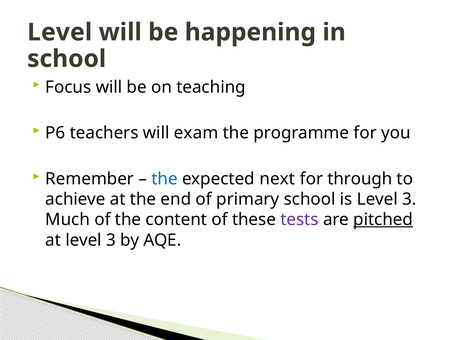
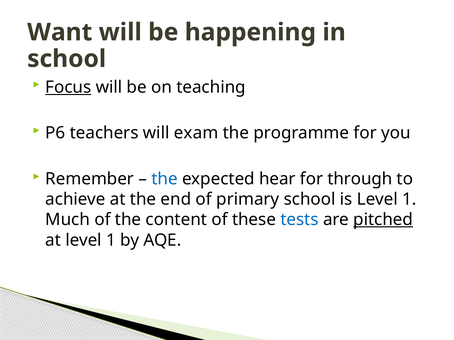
Level: Level -> Want (60, 32)
Focus underline: none -> present (68, 87)
next: next -> hear (277, 179)
is Level 3: 3 -> 1 (409, 200)
tests colour: purple -> blue (300, 220)
at level 3: 3 -> 1 (111, 240)
